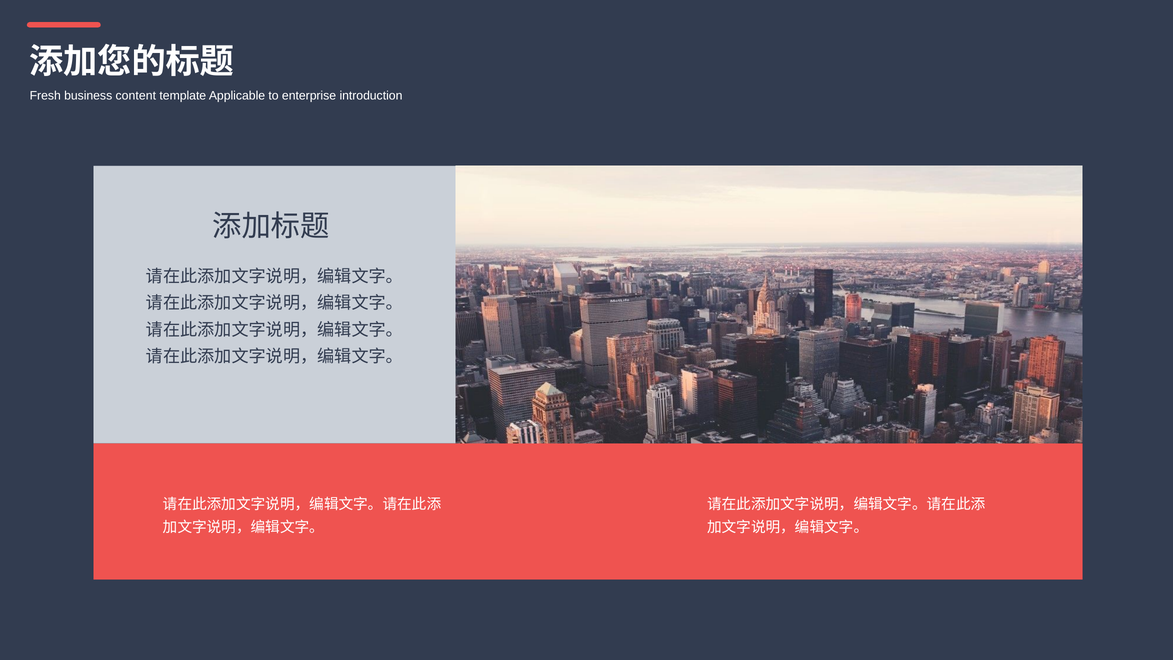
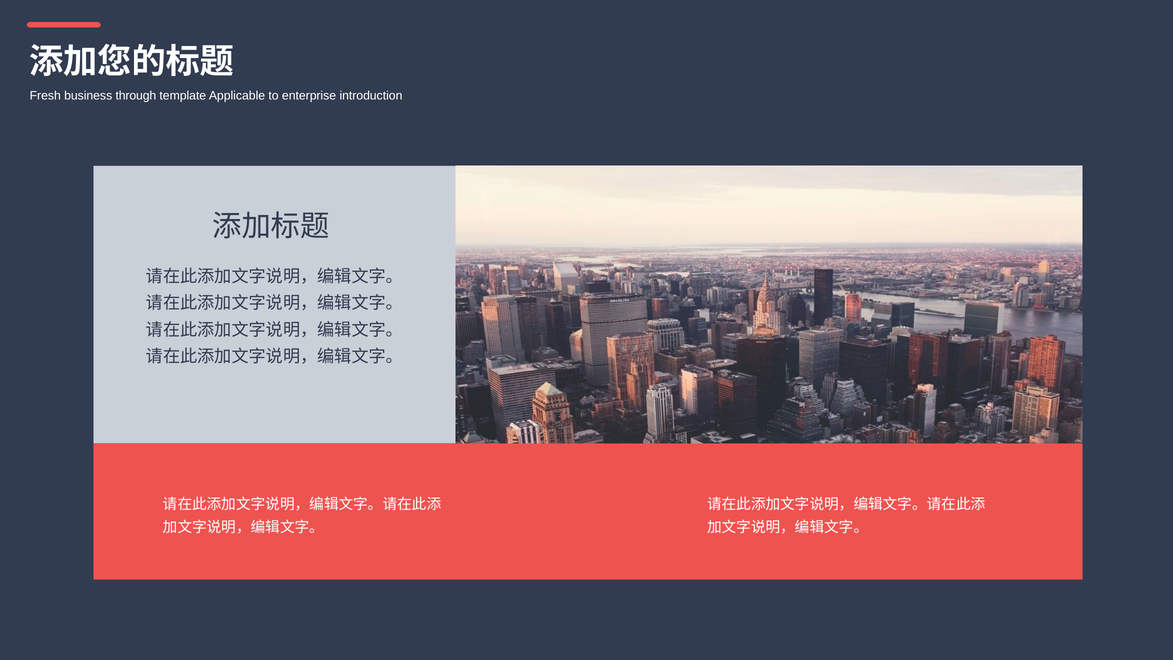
content: content -> through (136, 96)
